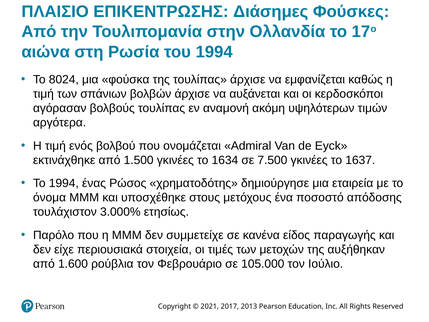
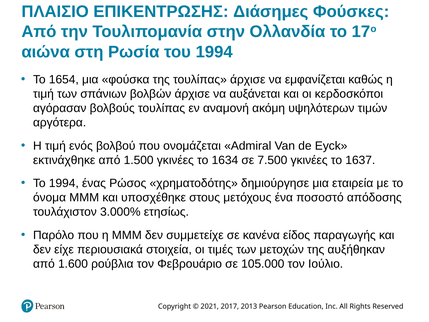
8024: 8024 -> 1654 (64, 79)
